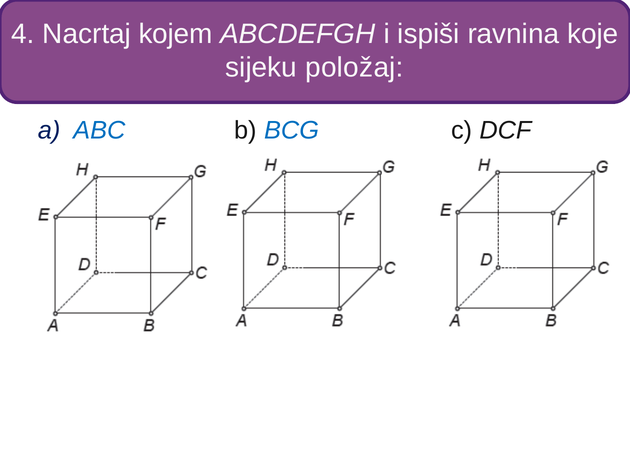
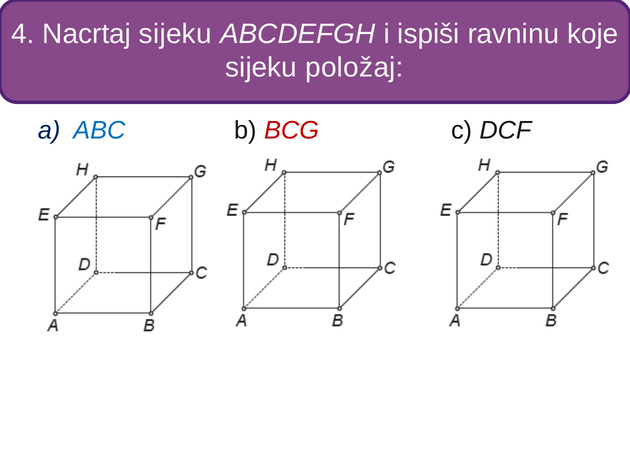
Nacrtaj kojem: kojem -> sijeku (175, 34)
ravnina: ravnina -> ravninu (513, 34)
BCG colour: blue -> red (292, 130)
